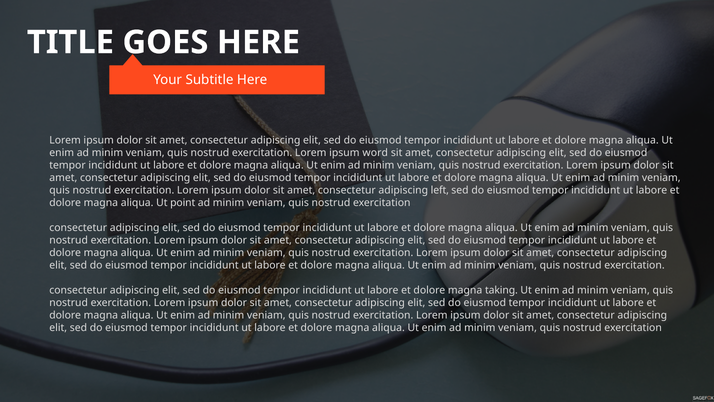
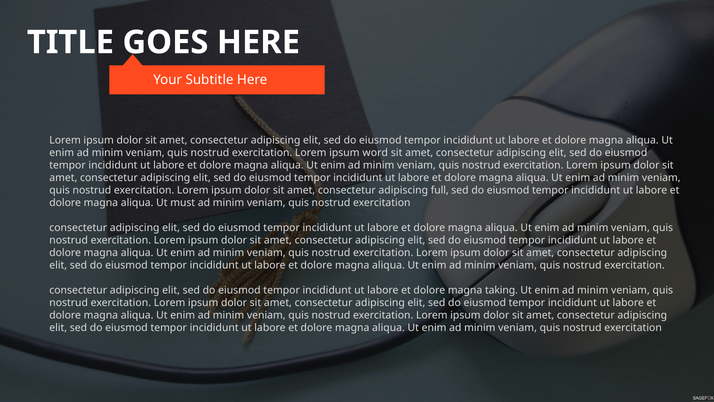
left: left -> full (440, 190)
point: point -> must (183, 203)
